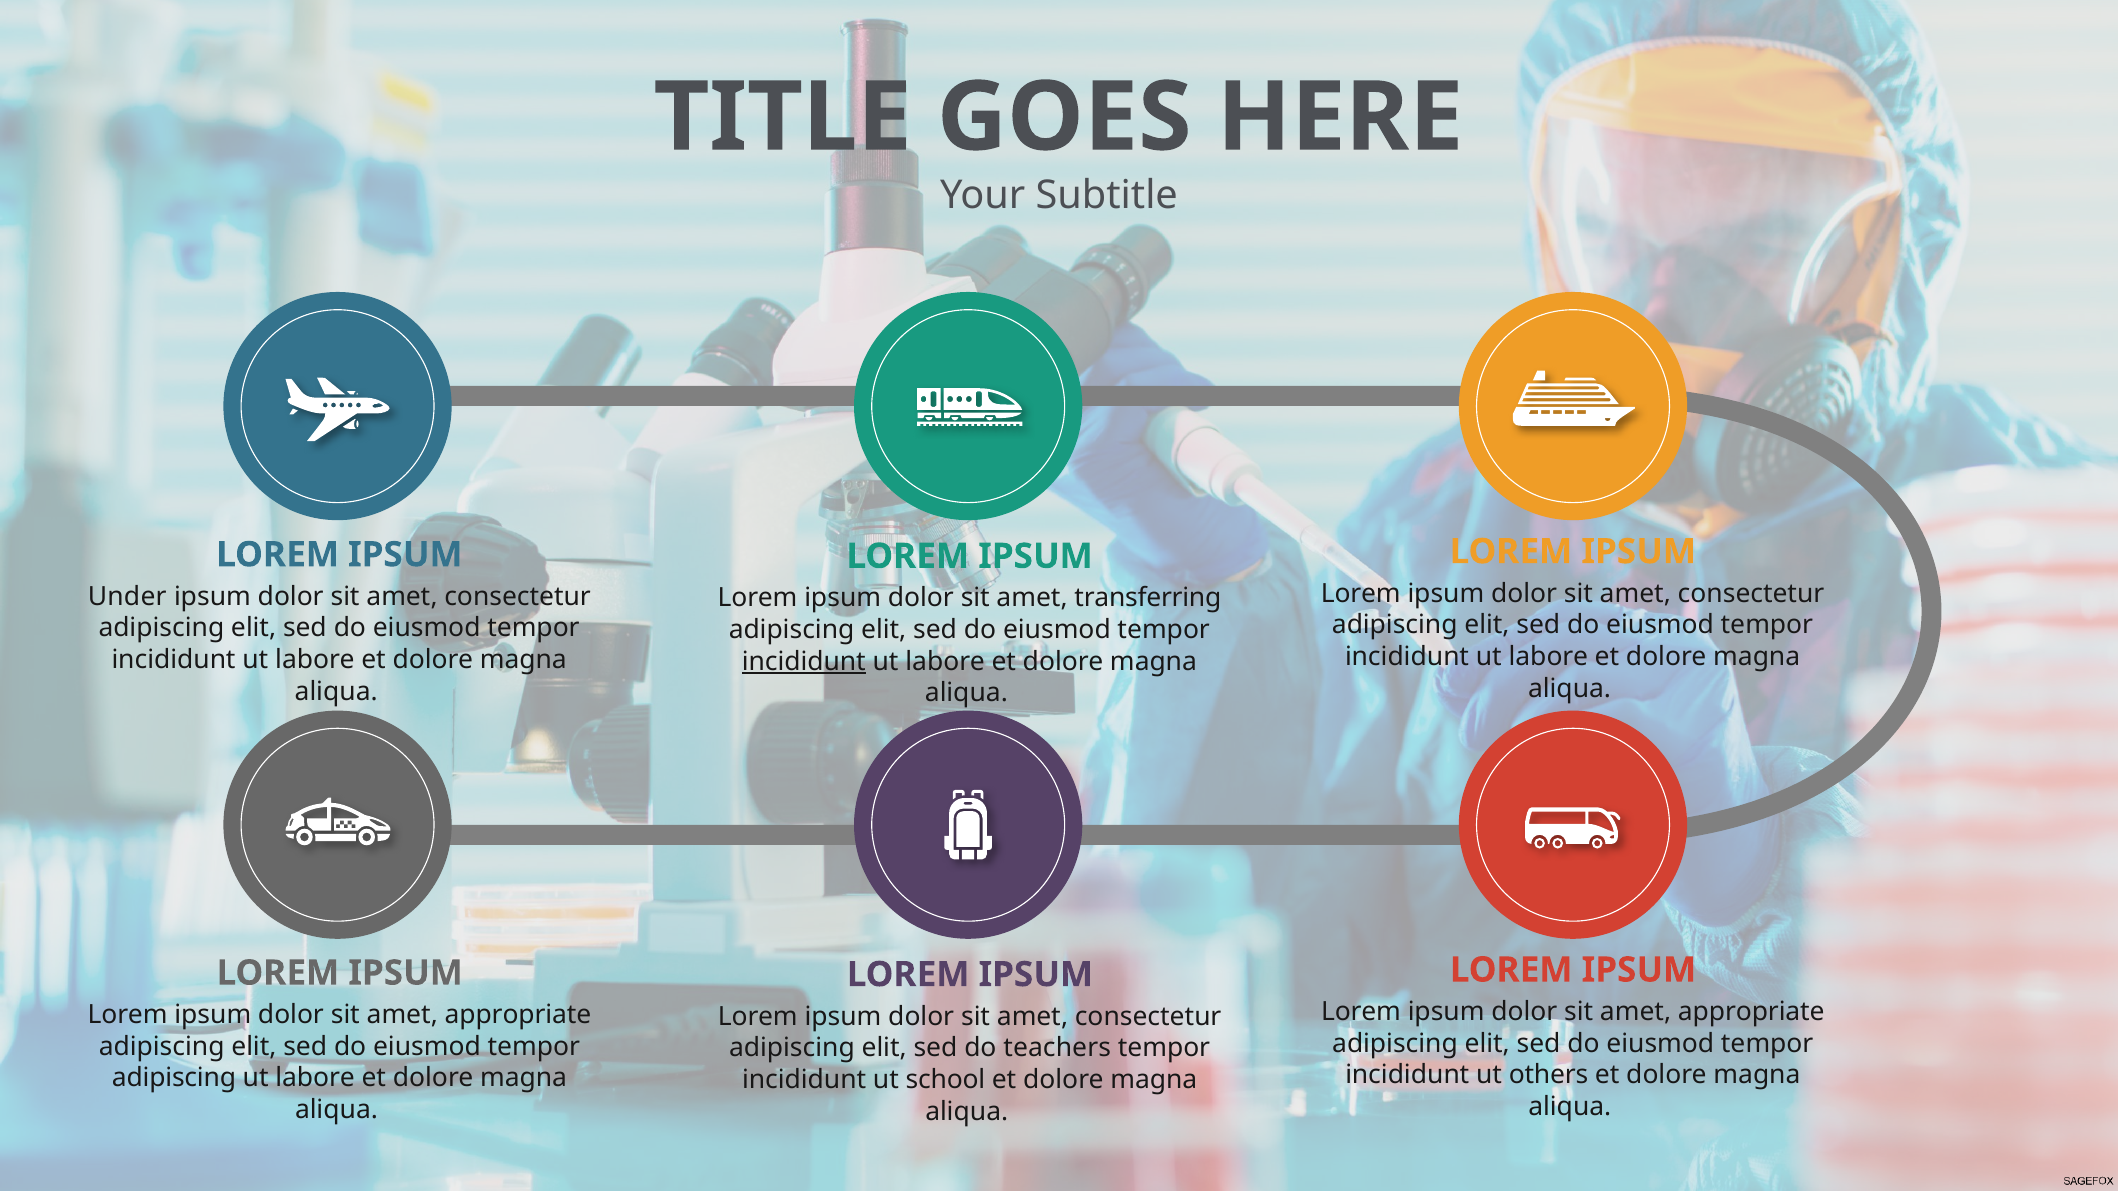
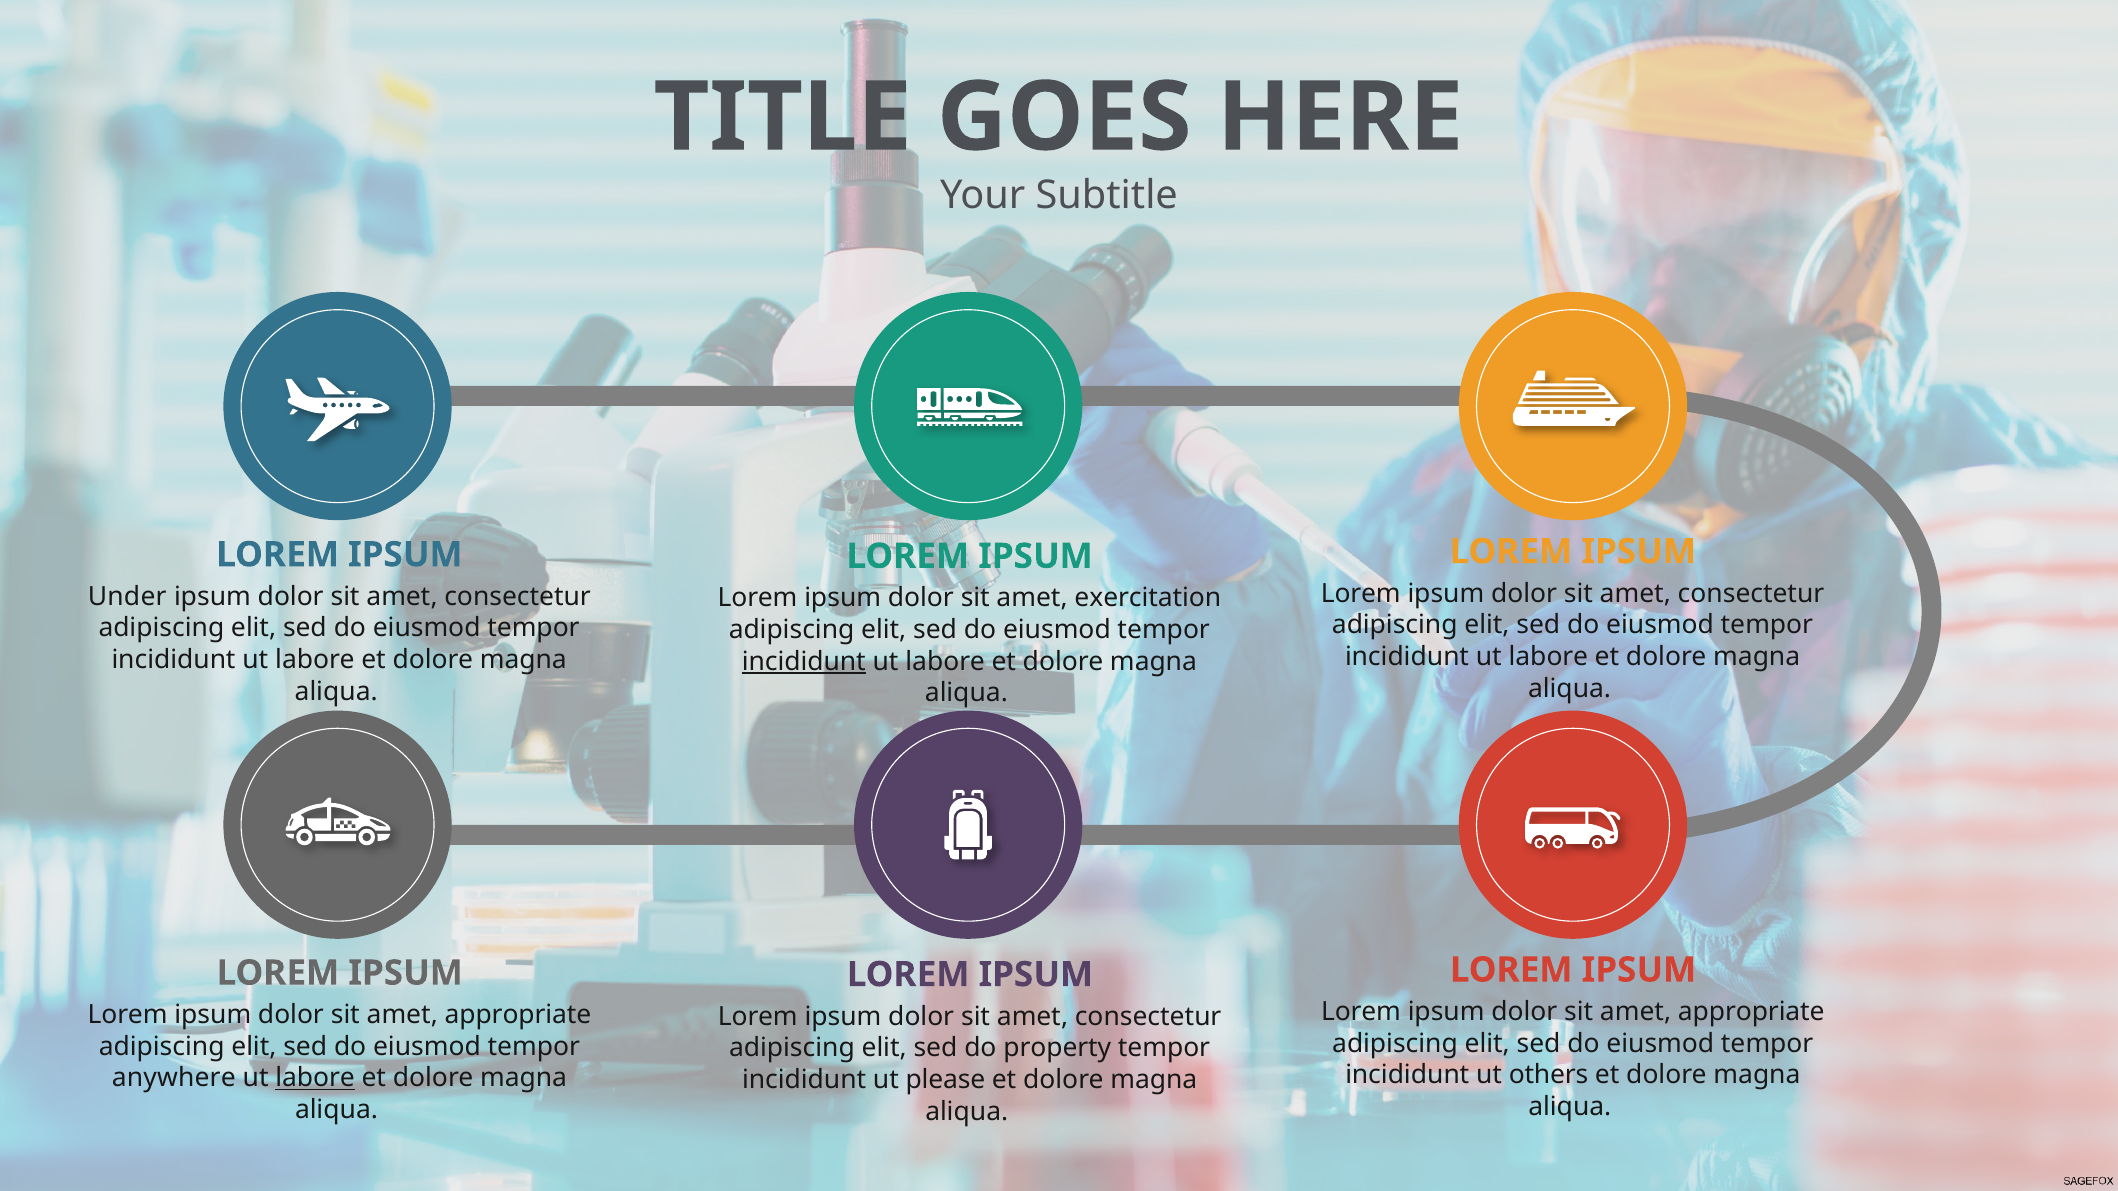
transferring: transferring -> exercitation (1148, 598)
teachers: teachers -> property (1057, 1048)
adipiscing: adipiscing -> anywhere (174, 1079)
labore underline: none -> present (315, 1079)
school: school -> please (945, 1080)
